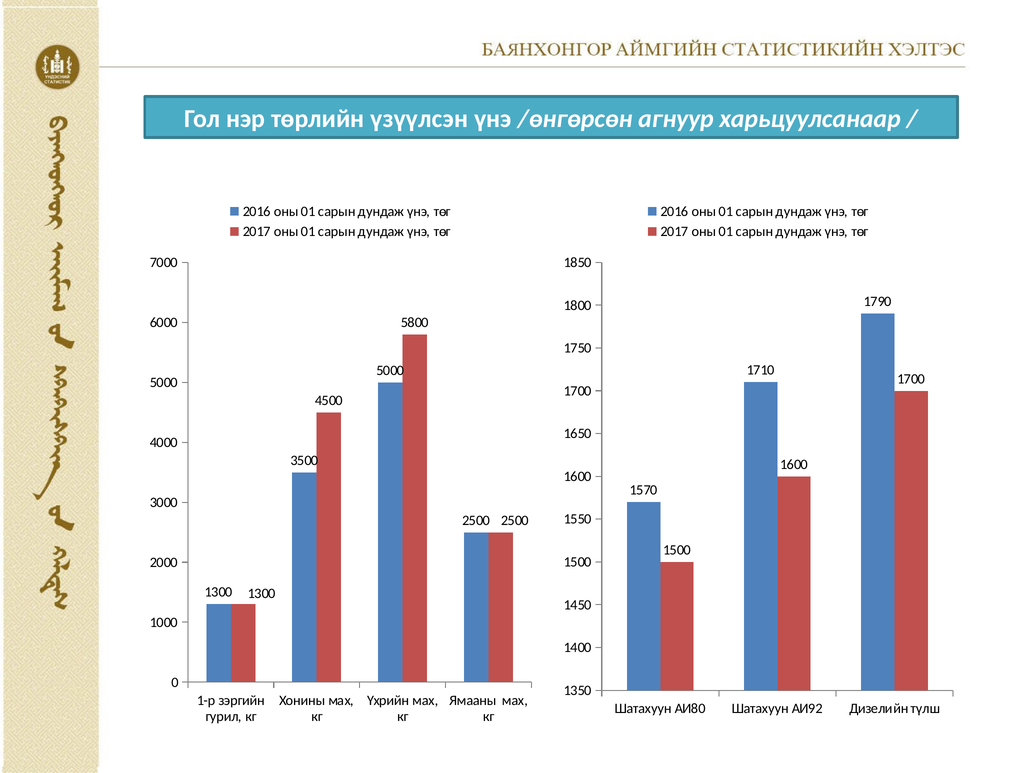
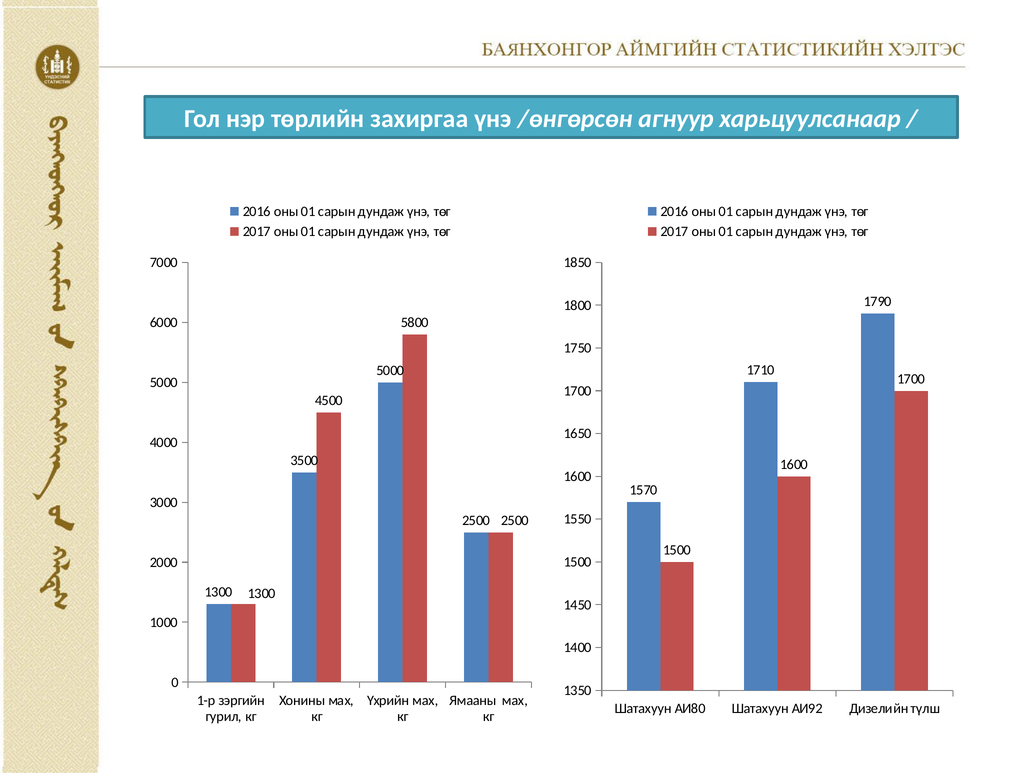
үзүүлсэн: үзүүлсэн -> захиргаа (419, 119)
